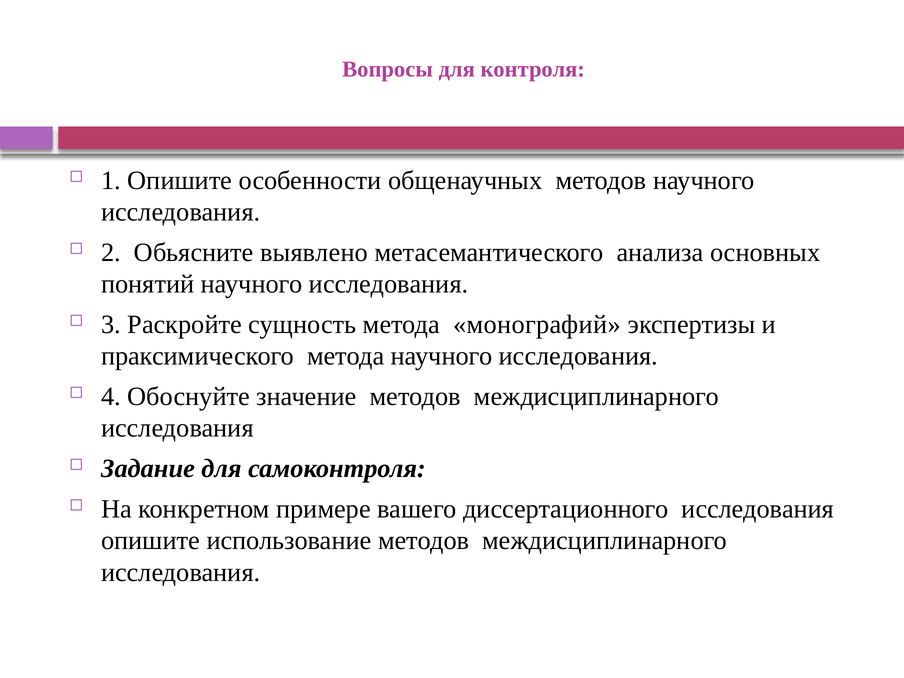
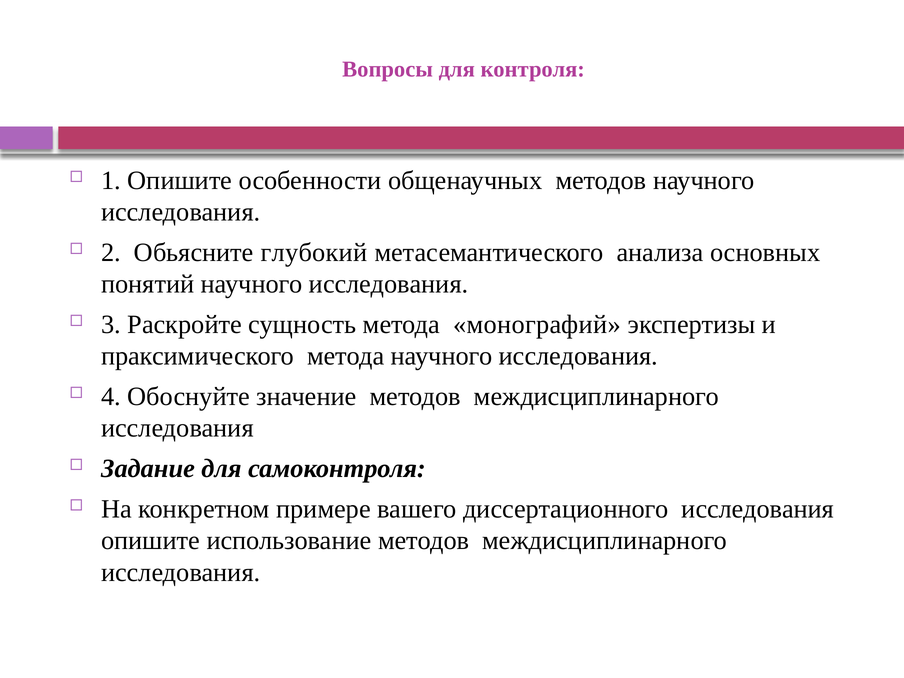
выявлено: выявлено -> глубокий (314, 252)
